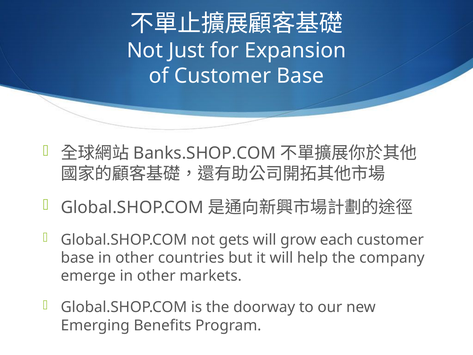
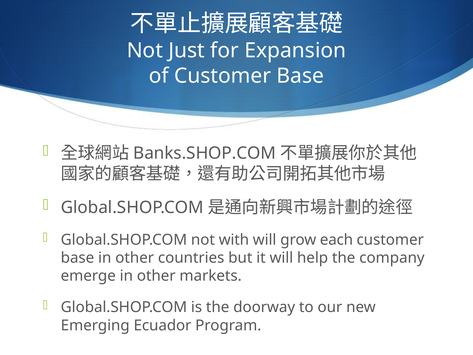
gets: gets -> with (234, 240)
Benefits: Benefits -> Ecuador (163, 325)
